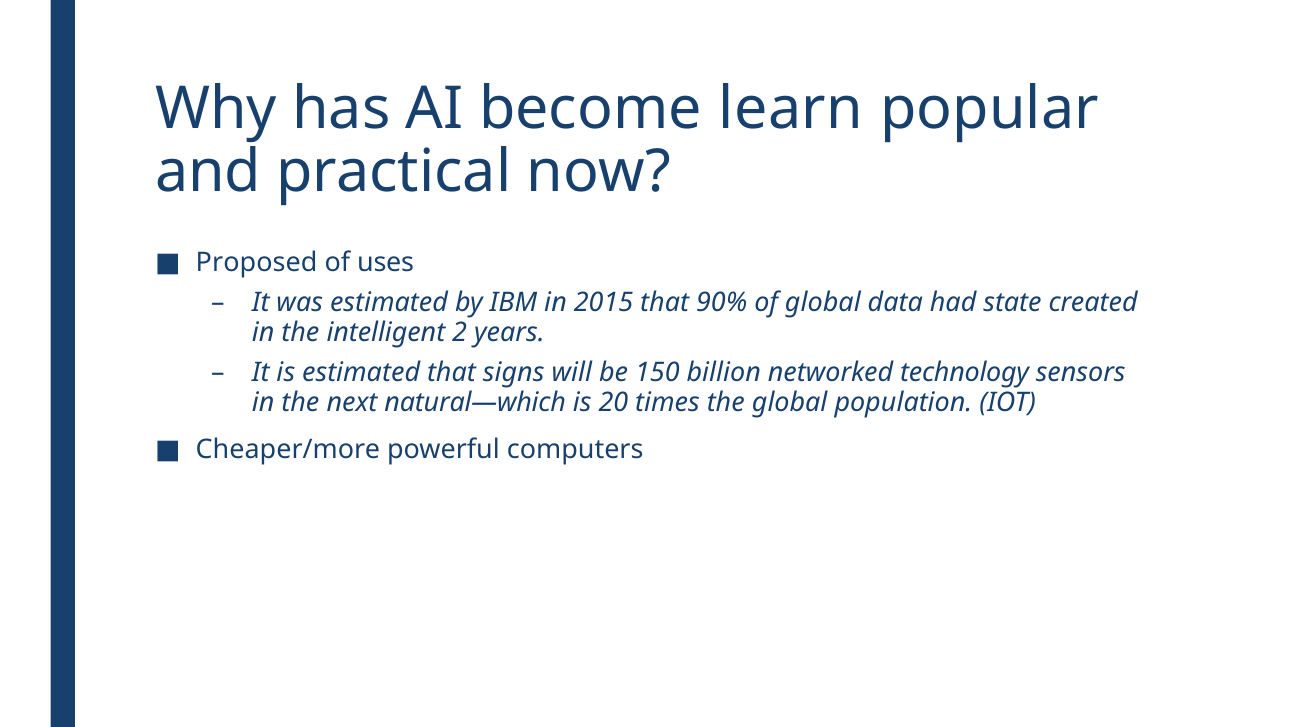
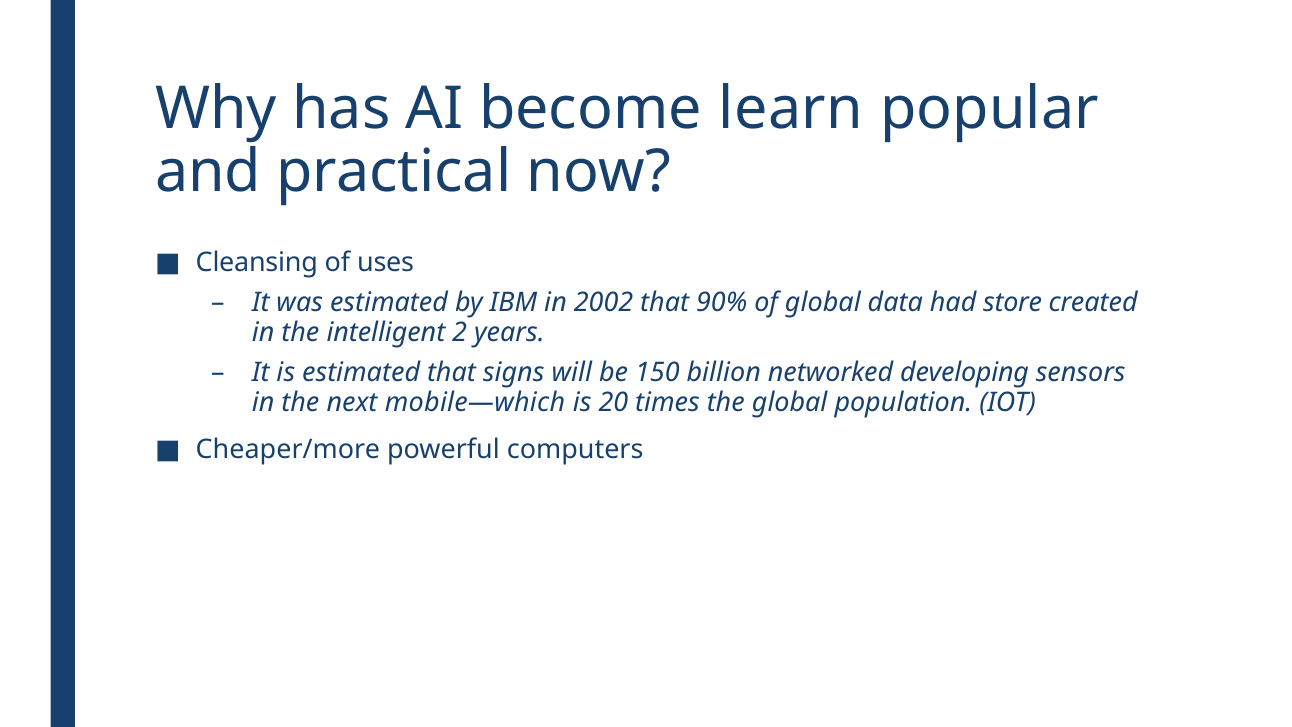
Proposed: Proposed -> Cleansing (257, 263)
2015: 2015 -> 2002 (604, 302)
state: state -> store (1013, 302)
technology: technology -> developing (965, 372)
natural—which: natural—which -> mobile—which (475, 403)
